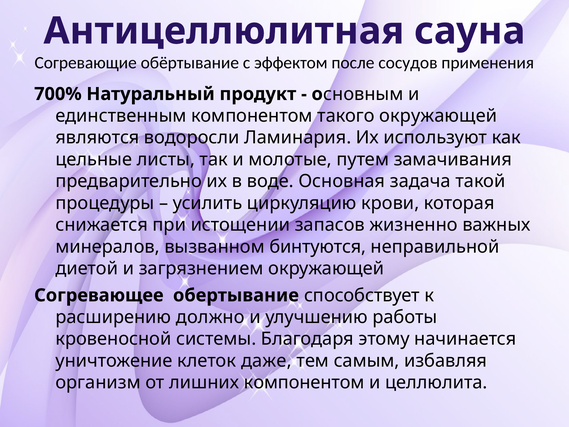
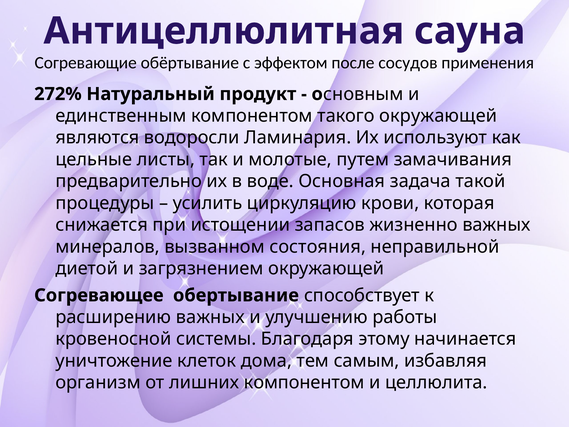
700%: 700% -> 272% (58, 94)
бинтуются: бинтуются -> состояния (318, 247)
расширению должно: должно -> важных (210, 317)
даже: даже -> дома (266, 361)
